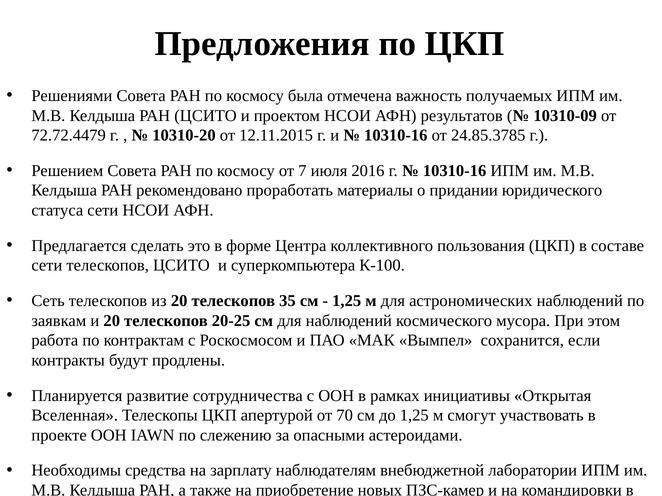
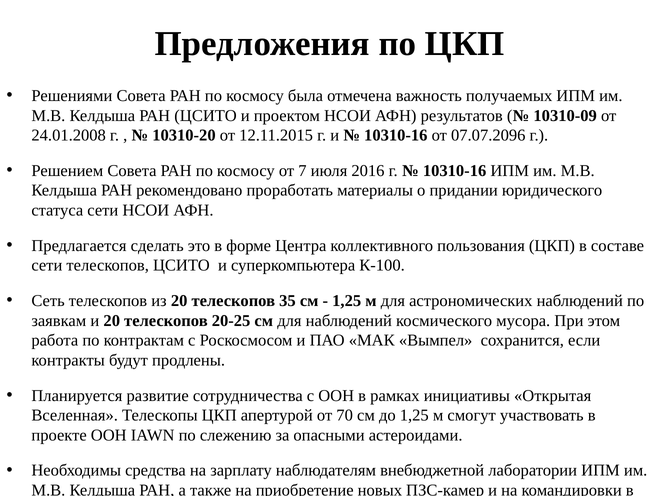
72.72.4479: 72.72.4479 -> 24.01.2008 (69, 136)
24.85.3785: 24.85.3785 -> 07.07.2096 (488, 136)
